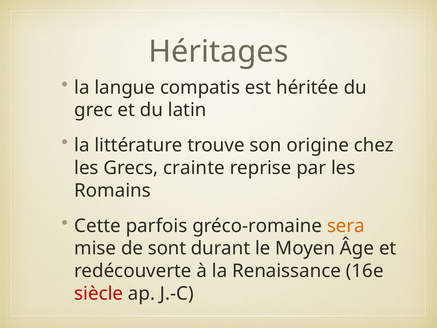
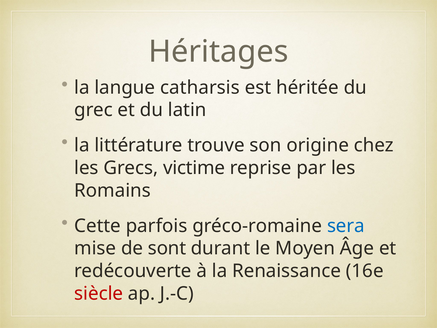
compatis: compatis -> catharsis (200, 87)
crainte: crainte -> victime (194, 168)
sera colour: orange -> blue (346, 226)
